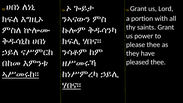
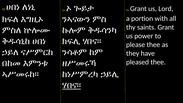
ኣሥመሩከ። underline: present -> none (20, 74)
